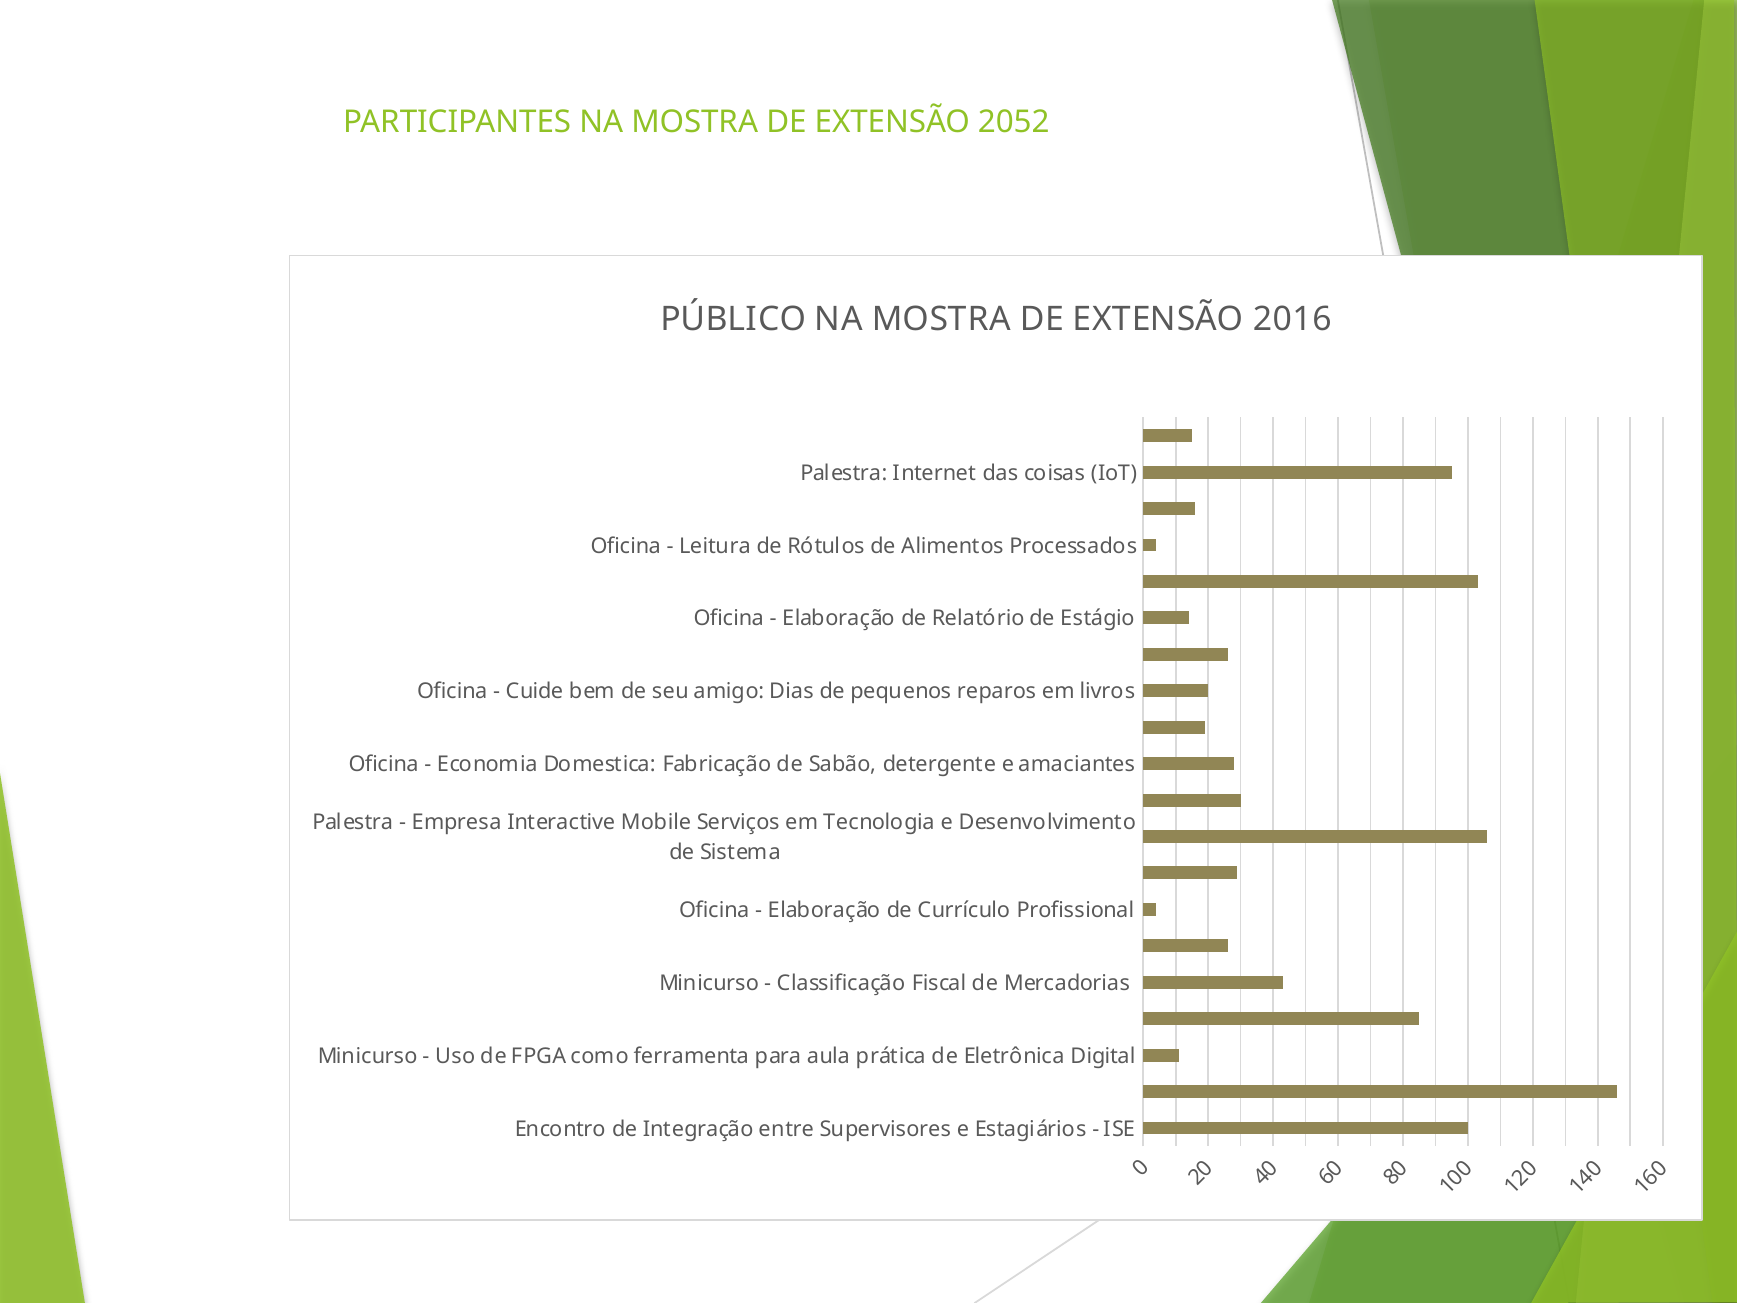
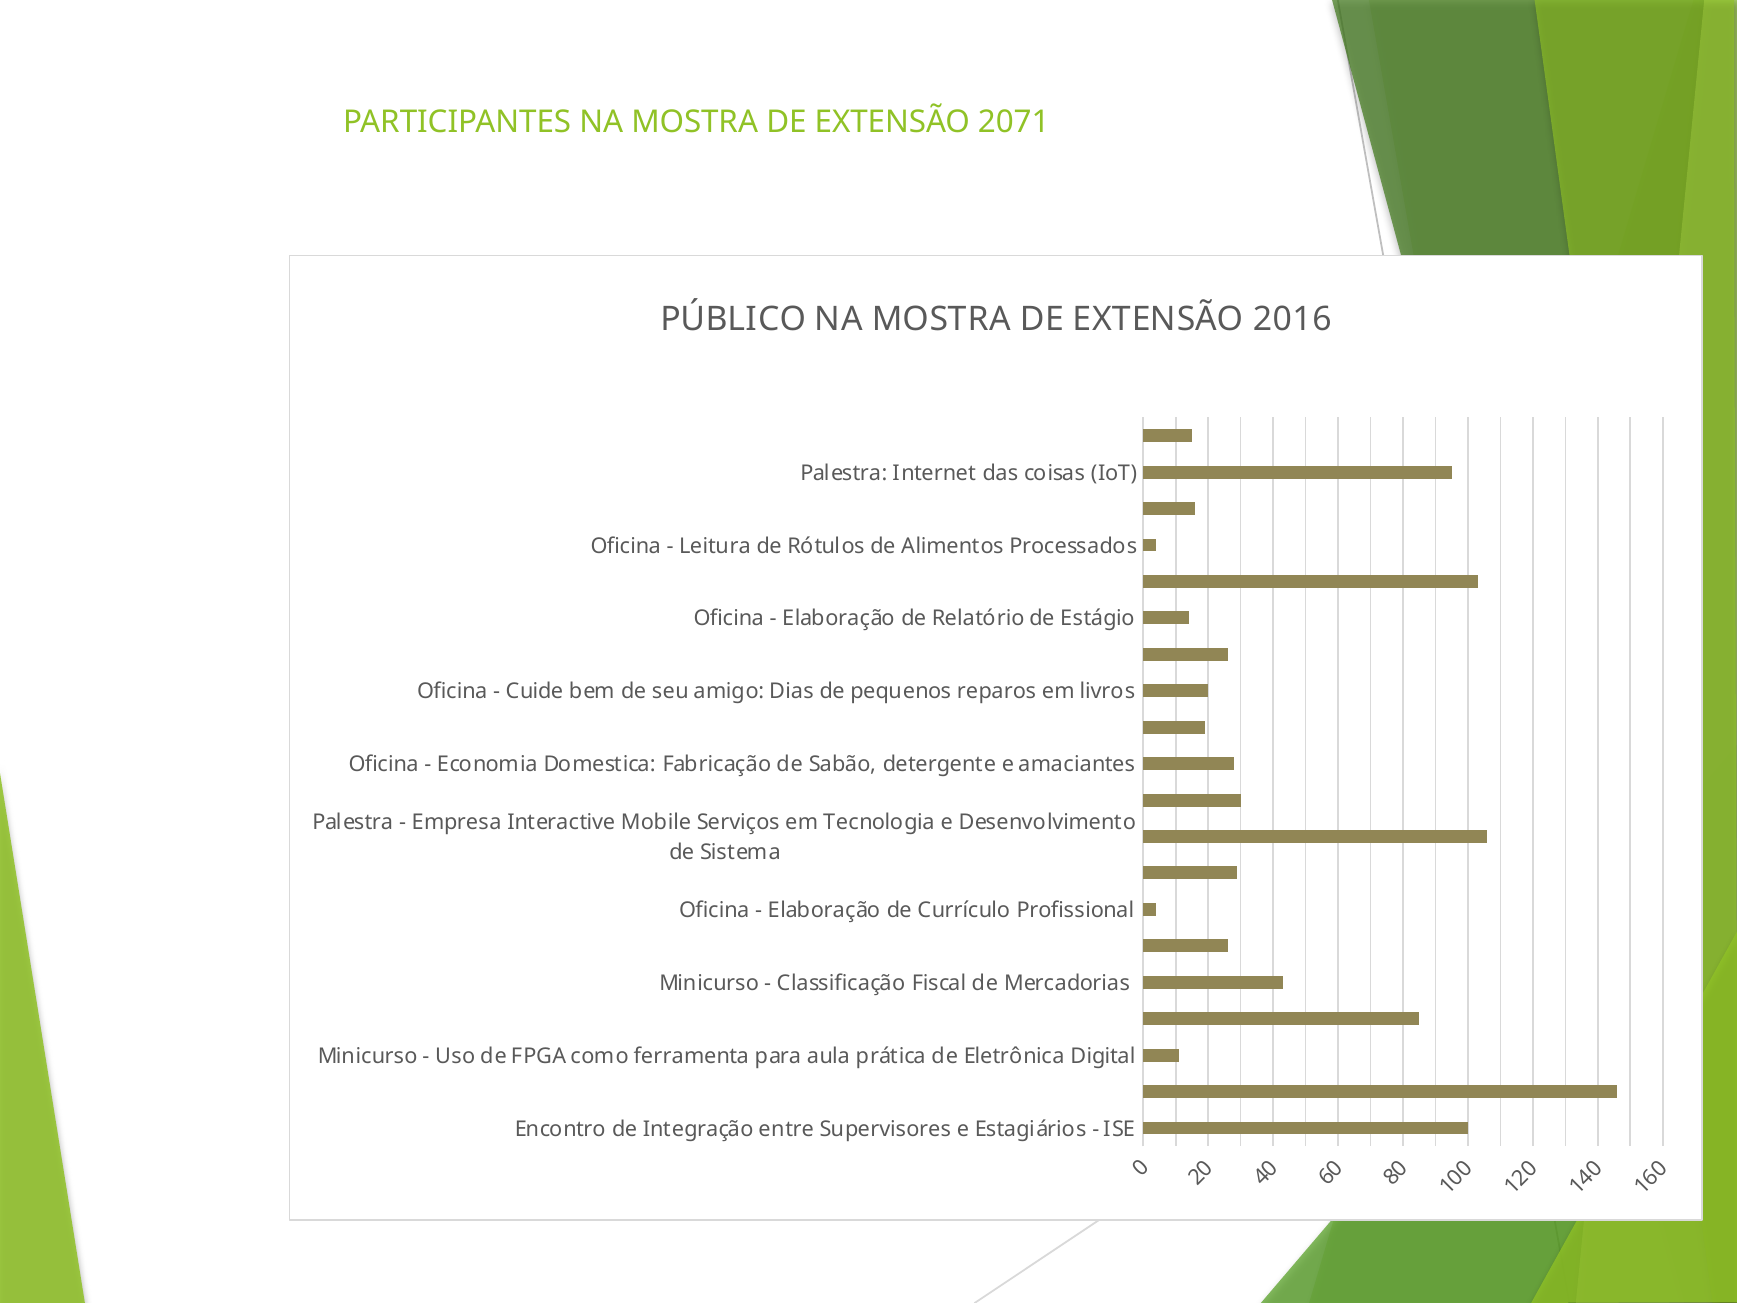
2052: 2052 -> 2071 (1014, 122)
